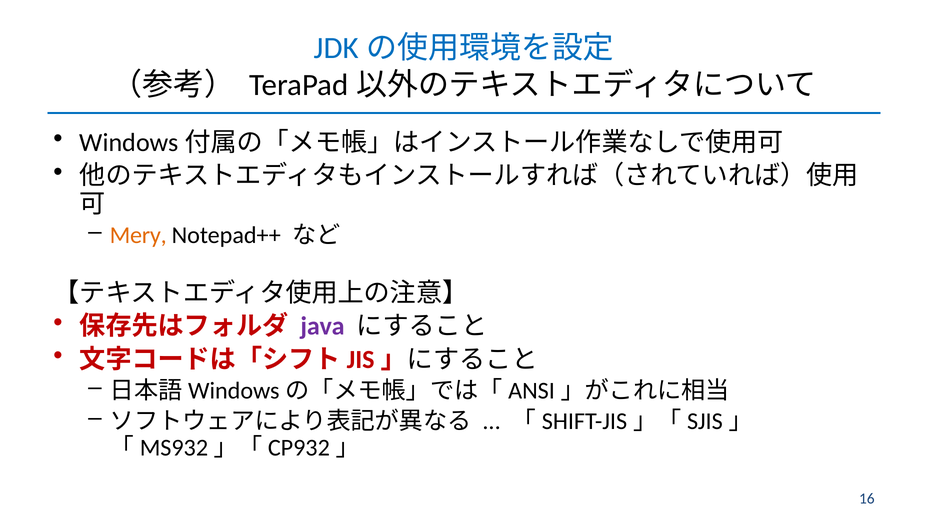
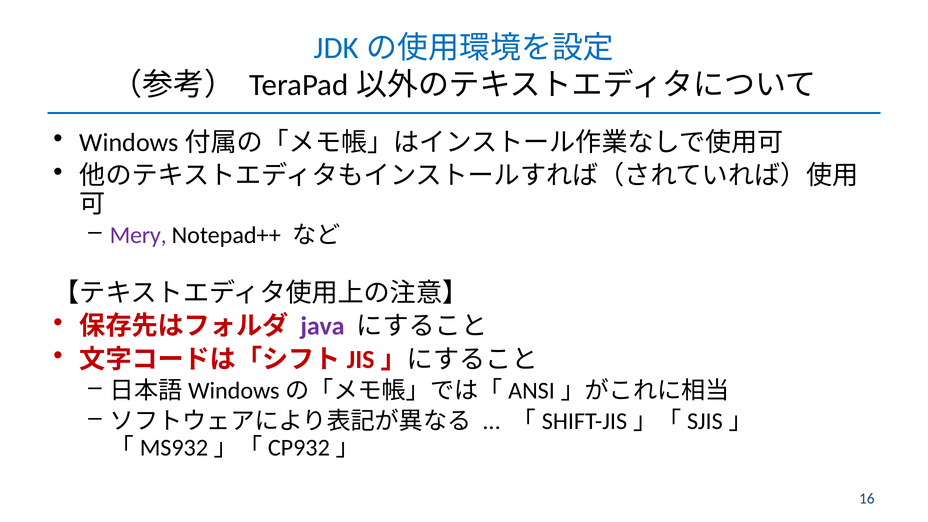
Mery colour: orange -> purple (138, 236)
